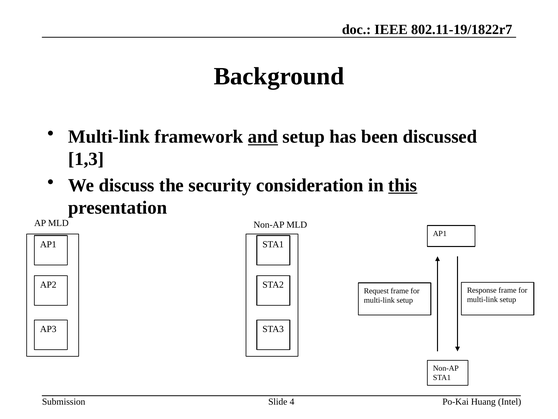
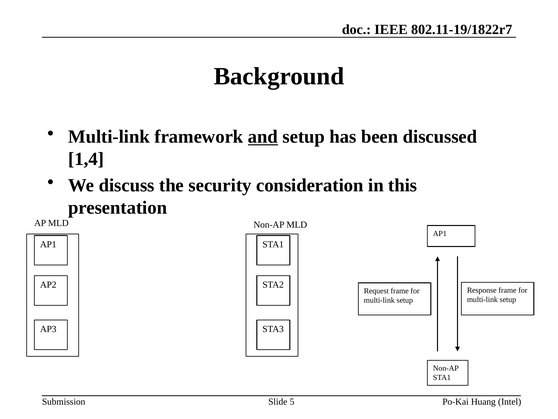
1,3: 1,3 -> 1,4 (86, 159)
this underline: present -> none (403, 185)
4: 4 -> 5 (292, 401)
